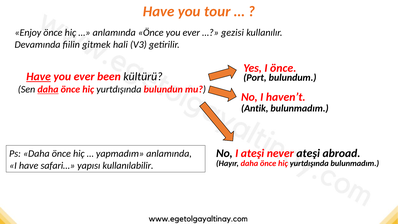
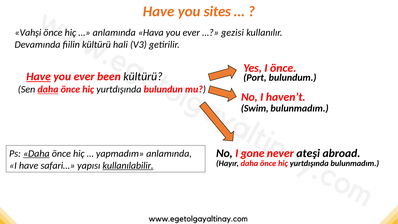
tour: tour -> sites (217, 11)
Enjoy: Enjoy -> Vahşi (28, 33)
anlamında Önce: Önce -> Hava (151, 33)
fiilin gitmek: gitmek -> kültürü (96, 44)
Antik: Antik -> Swim (255, 108)
I ateşi: ateşi -> gone (253, 153)
Daha underline: none -> present (36, 153)
kullanılabilir underline: none -> present (128, 165)
